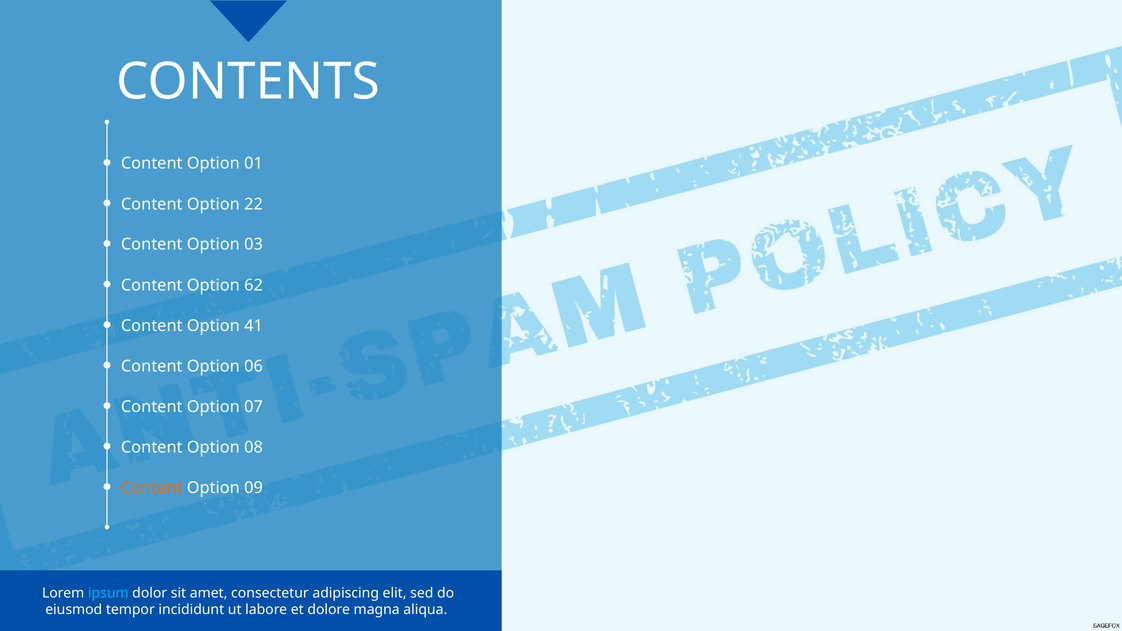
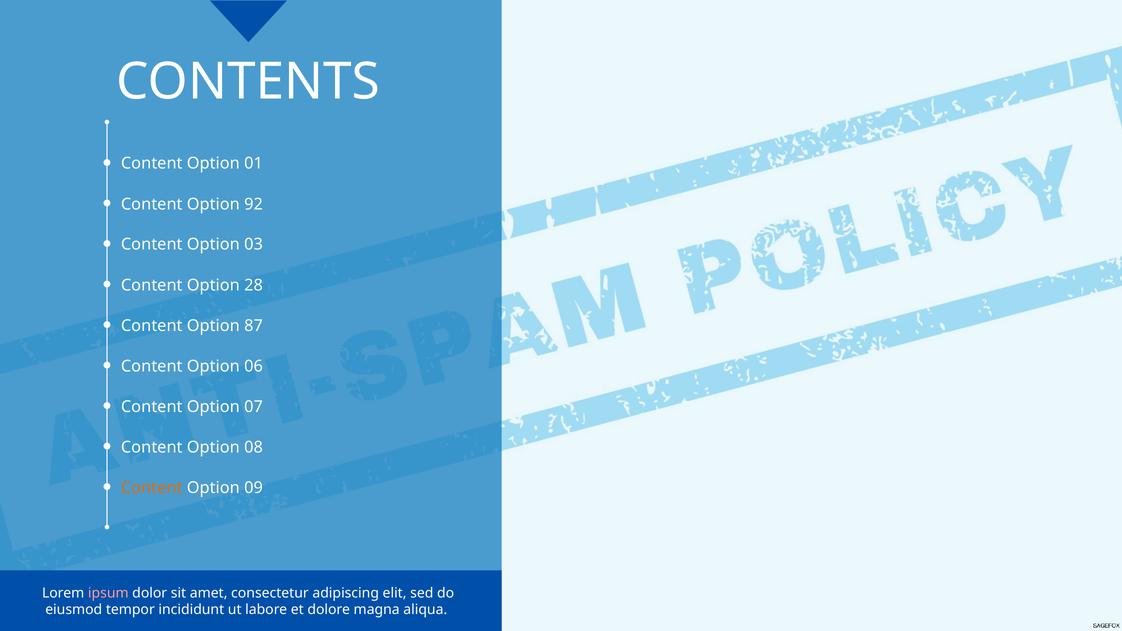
22: 22 -> 92 (254, 204)
62: 62 -> 28 (254, 285)
41: 41 -> 87 (254, 326)
ipsum colour: light blue -> pink (108, 593)
